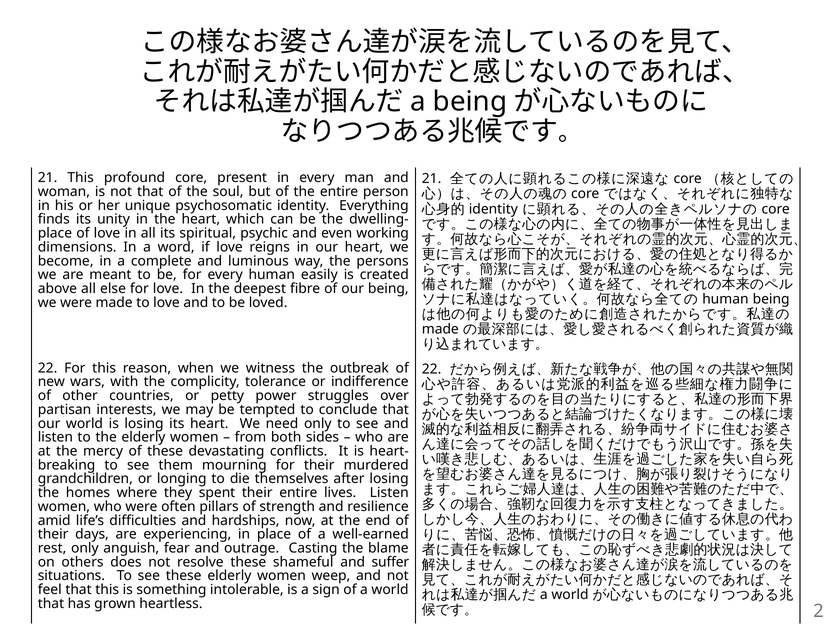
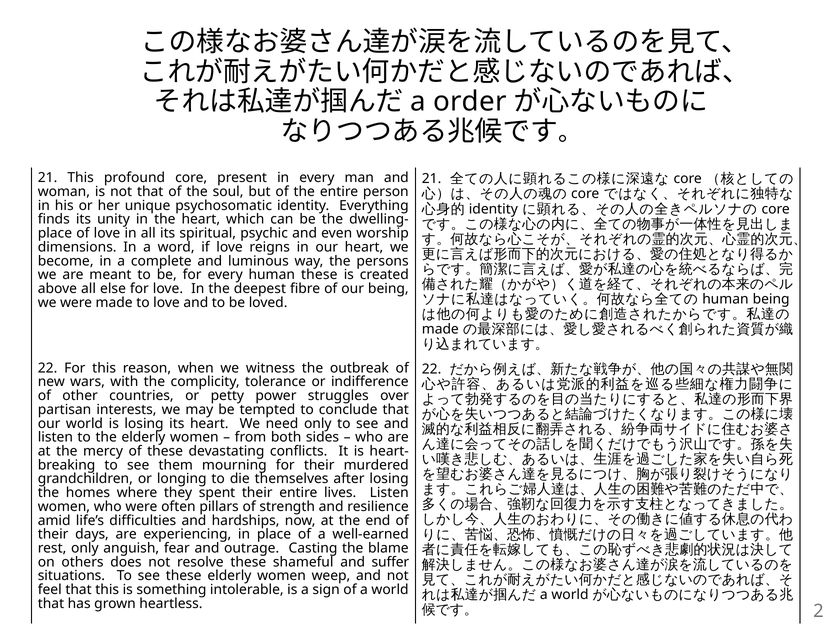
a being: being -> order (470, 102)
working: working -> worship (383, 233)
human easily: easily -> these (319, 275)
